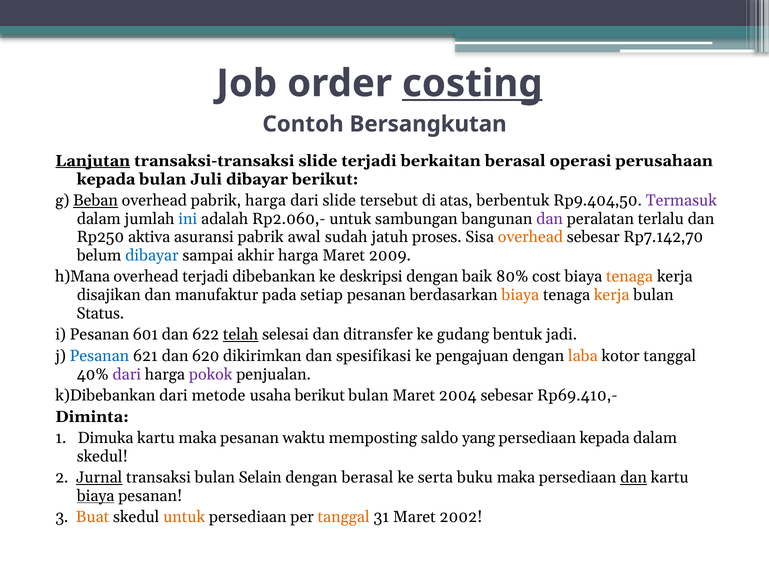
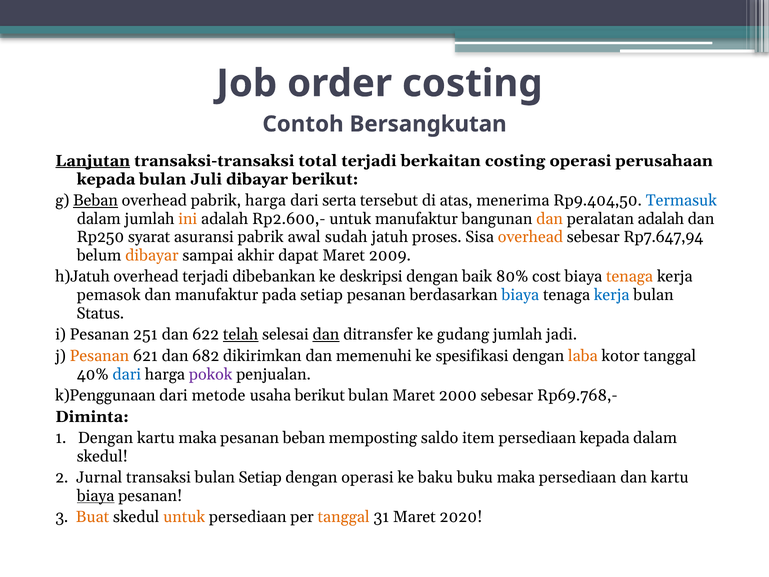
costing underline: present -> none (472, 83)
transaksi-transaksi slide: slide -> total (318, 161)
berkaitan berasal: berasal -> costing (515, 161)
dari slide: slide -> serta (339, 200)
berbentuk: berbentuk -> menerima (513, 200)
Termasuk colour: purple -> blue (681, 200)
ini colour: blue -> orange (188, 219)
Rp2.060,-: Rp2.060,- -> Rp2.600,- (289, 219)
untuk sambungan: sambungan -> manufaktur (416, 219)
dan colour: purple -> orange (550, 219)
peralatan terlalu: terlalu -> adalah (661, 219)
aktiva: aktiva -> syarat (149, 237)
Rp7.142,70: Rp7.142,70 -> Rp7.647,94 (663, 237)
dibayar colour: blue -> orange (152, 255)
akhir harga: harga -> dapat (298, 255)
h)Mana: h)Mana -> h)Jatuh (83, 277)
disajikan: disajikan -> pemasok (109, 295)
biaya colour: orange -> blue (520, 295)
kerja colour: orange -> blue (612, 295)
601: 601 -> 251 (145, 334)
dan underline: none -> present (326, 334)
gudang bentuk: bentuk -> jumlah (518, 334)
Pesanan colour: blue -> orange (99, 356)
620: 620 -> 682 (206, 356)
spesifikasi: spesifikasi -> memenuhi (374, 356)
pengajuan: pengajuan -> spesifikasi (472, 356)
dari colour: purple -> blue (127, 374)
k)Dibebankan: k)Dibebankan -> k)Penggunaan (105, 395)
2004: 2004 -> 2000 (458, 395)
Rp69.410,-: Rp69.410,- -> Rp69.768,- (577, 395)
1 Dimuka: Dimuka -> Dengan (105, 438)
pesanan waktu: waktu -> beban (304, 438)
yang: yang -> item (478, 438)
Jurnal underline: present -> none (99, 477)
bulan Selain: Selain -> Setiap (260, 477)
dengan berasal: berasal -> operasi (367, 477)
serta: serta -> baku (435, 477)
dan underline: present -> none (633, 477)
2002: 2002 -> 2020 (461, 517)
